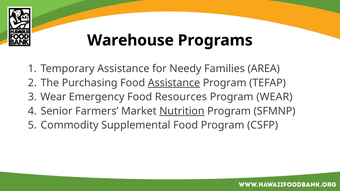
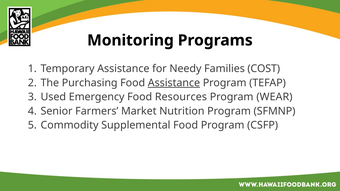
Warehouse: Warehouse -> Monitoring (130, 40)
AREA: AREA -> COST (264, 69)
Wear: Wear -> Used (53, 97)
Nutrition underline: present -> none (182, 111)
